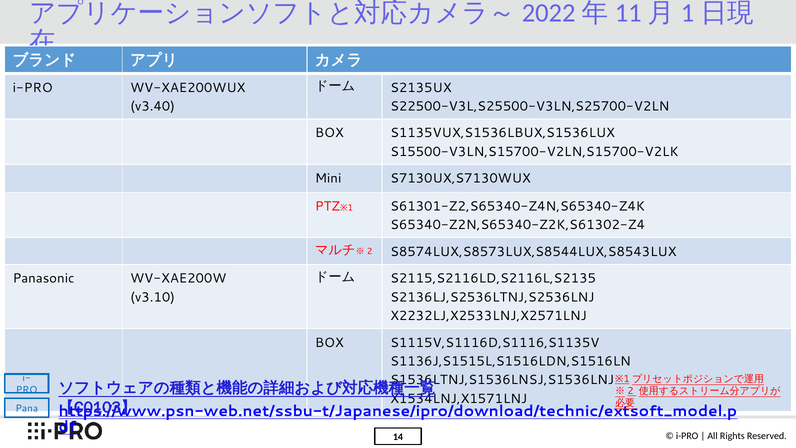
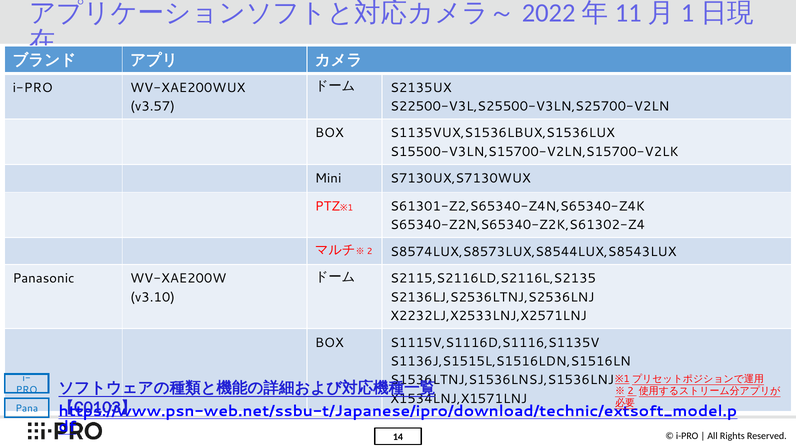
v3.40: v3.40 -> v3.57 (153, 106)
